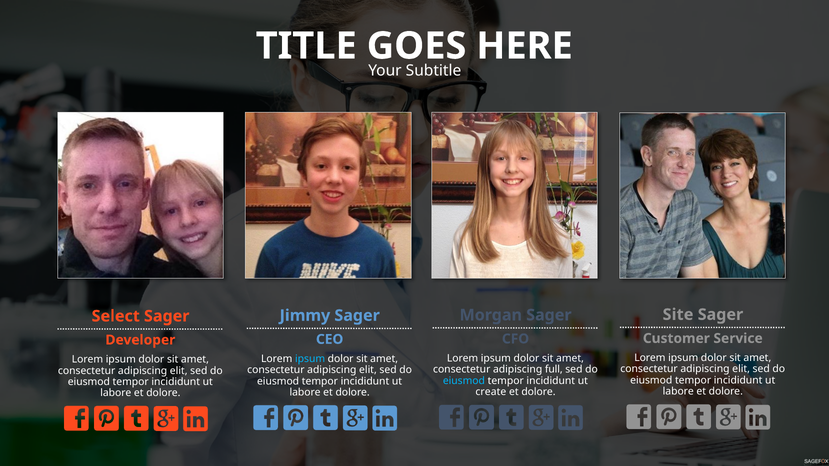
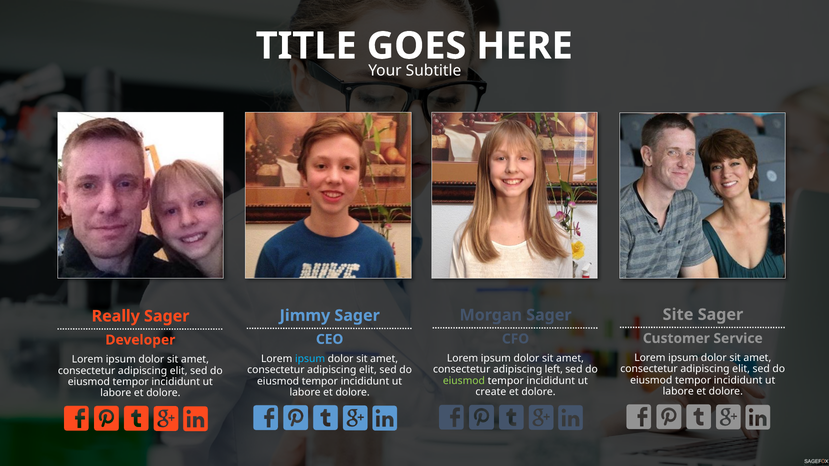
Select: Select -> Really (116, 316)
full: full -> left (554, 370)
eiusmod colour: light blue -> light green (464, 381)
